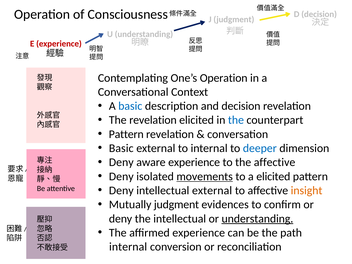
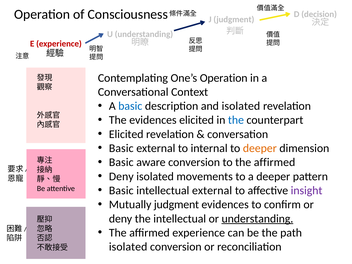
and decision: decision -> isolated (241, 106)
The revelation: revelation -> evidences (153, 120)
Pattern: Pattern -> Elicited (126, 134)
deeper colour: blue -> orange (260, 148)
Deny: Deny -> Basic (121, 162)
aware experience: experience -> conversion (194, 162)
to the affective: affective -> affirmed (275, 162)
movements underline: present -> none (205, 176)
a elicited: elicited -> deeper (273, 176)
Deny: Deny -> Basic (121, 191)
insight colour: orange -> purple (307, 191)
internal: internal -> isolated (128, 247)
